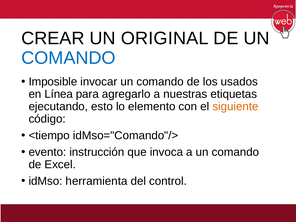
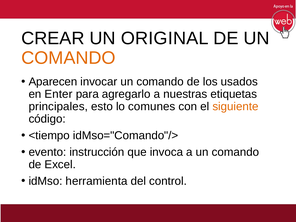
COMANDO colour: blue -> orange (68, 58)
Imposible: Imposible -> Aparecen (53, 82)
Línea: Línea -> Enter (59, 94)
ejecutando: ejecutando -> principales (58, 107)
elemento: elemento -> comunes (152, 107)
